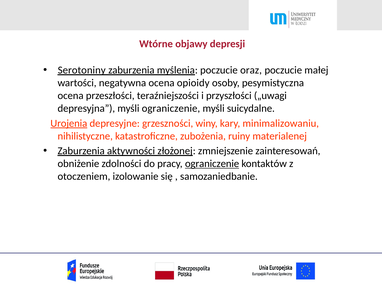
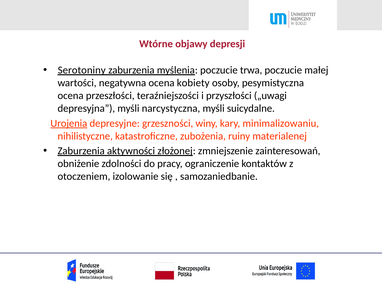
oraz: oraz -> trwa (251, 70)
opioidy: opioidy -> kobiety (193, 83)
myśli ograniczenie: ograniczenie -> narcystyczna (171, 108)
ograniczenie underline: present -> none (212, 163)
